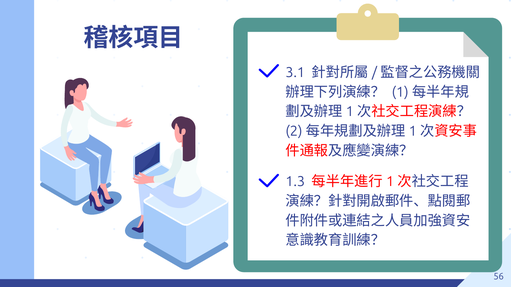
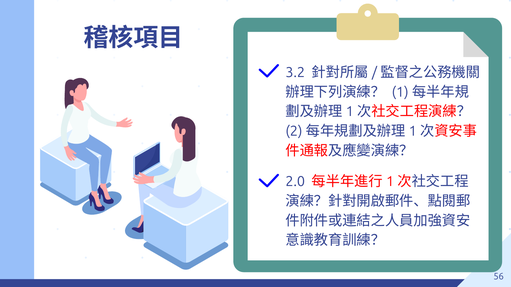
3.1: 3.1 -> 3.2 (295, 73)
1.3: 1.3 -> 2.0 (295, 182)
